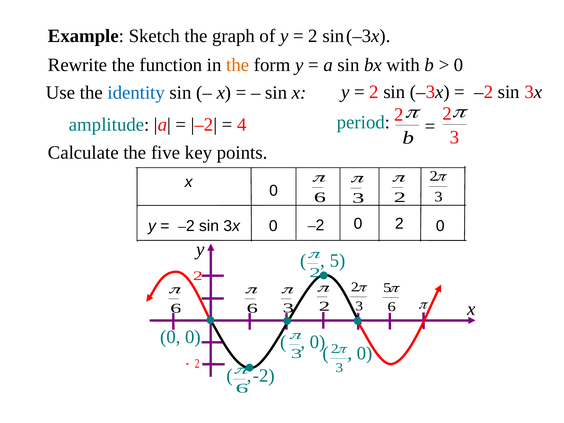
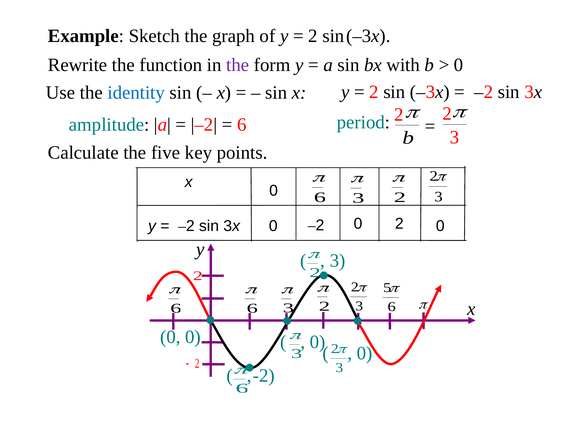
the colour: orange -> purple (238, 65)
4: 4 -> 6 (242, 125)
5: 5 -> 3 (338, 261)
